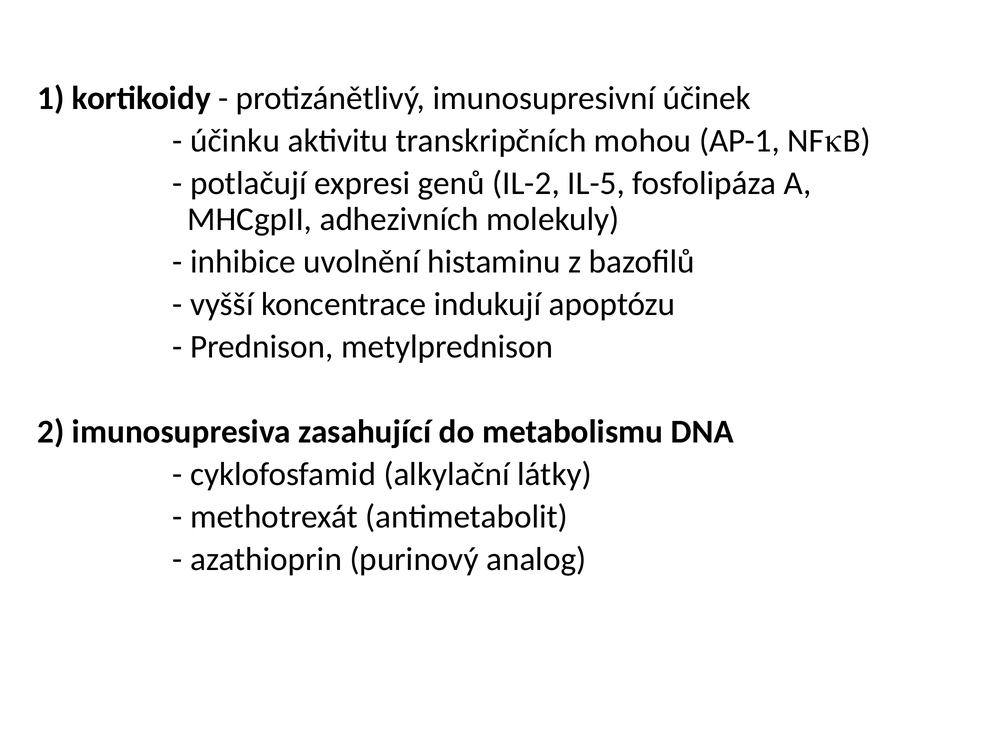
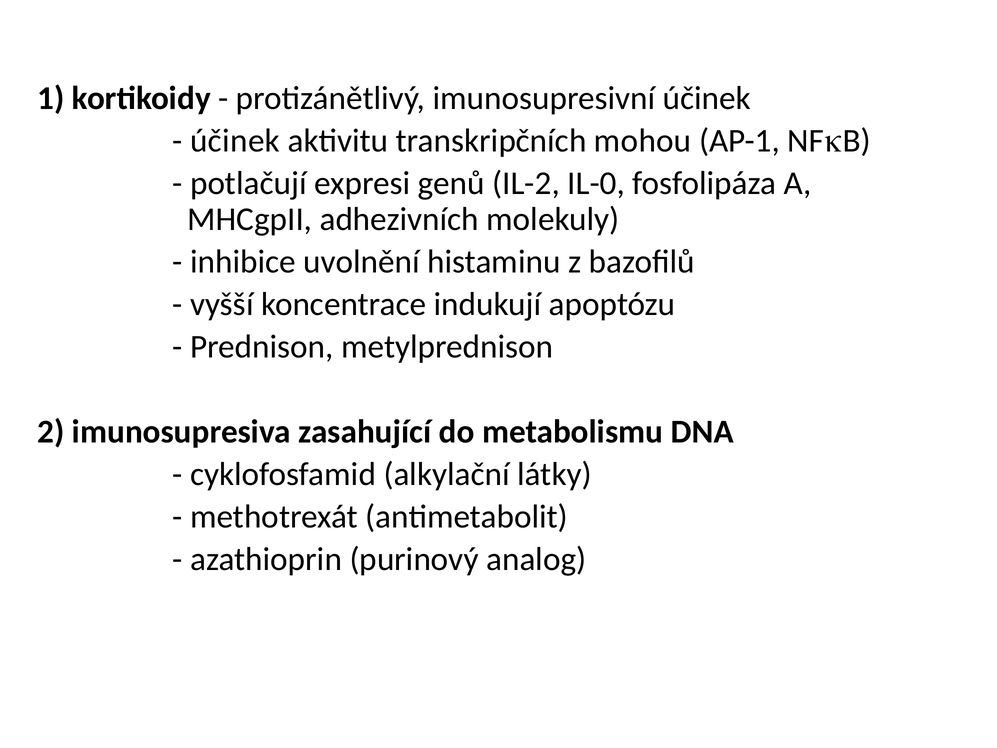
účinku: účinku -> účinek (235, 141)
IL-5: IL-5 -> IL-0 (596, 183)
